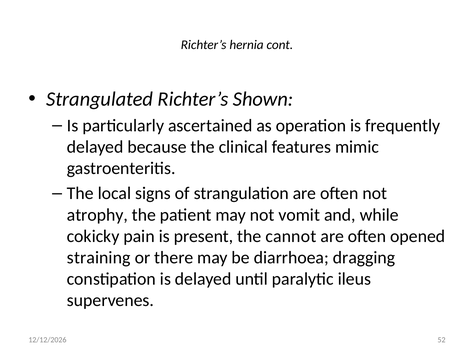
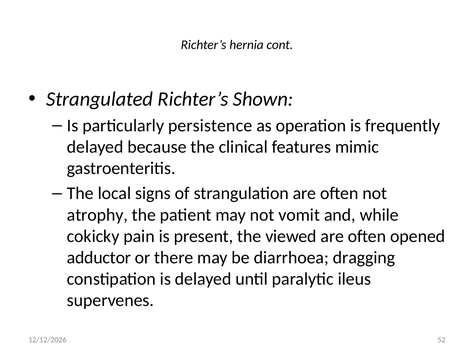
ascertained: ascertained -> persistence (210, 125)
cannot: cannot -> viewed (291, 236)
straining: straining -> adductor (99, 257)
